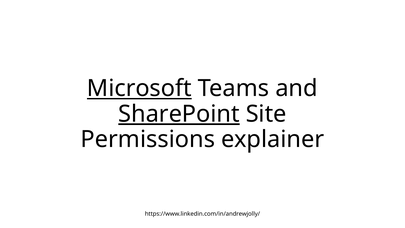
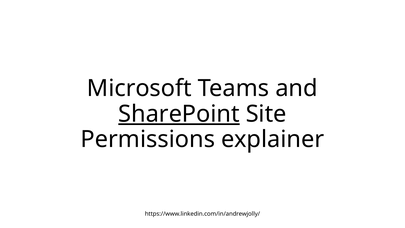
Microsoft underline: present -> none (139, 88)
